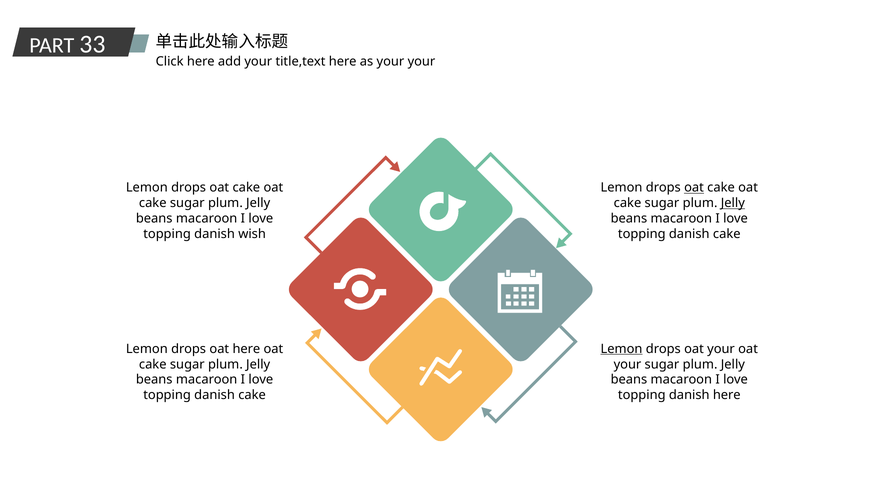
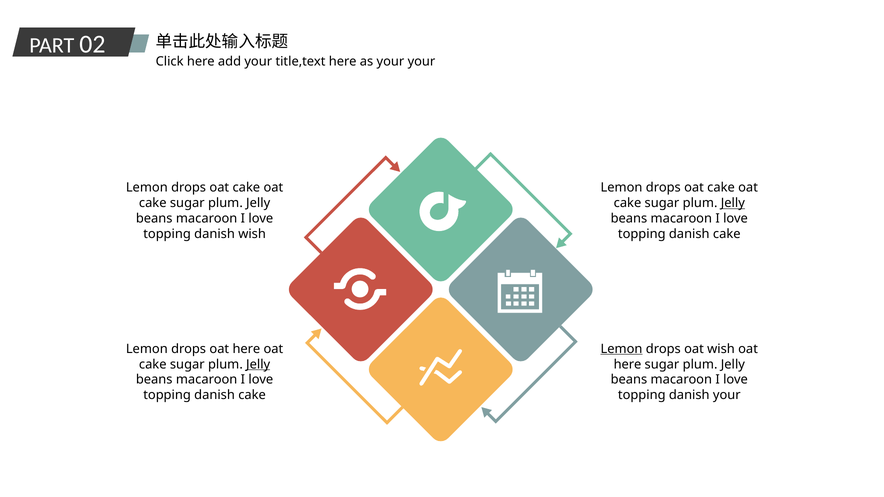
33: 33 -> 02 (92, 44)
oat underline: present -> none (694, 188)
drops oat your: your -> wish (721, 349)
Jelly underline: none -> present (258, 364)
your: your -> here (628, 364)
danish here: here -> your (727, 395)
